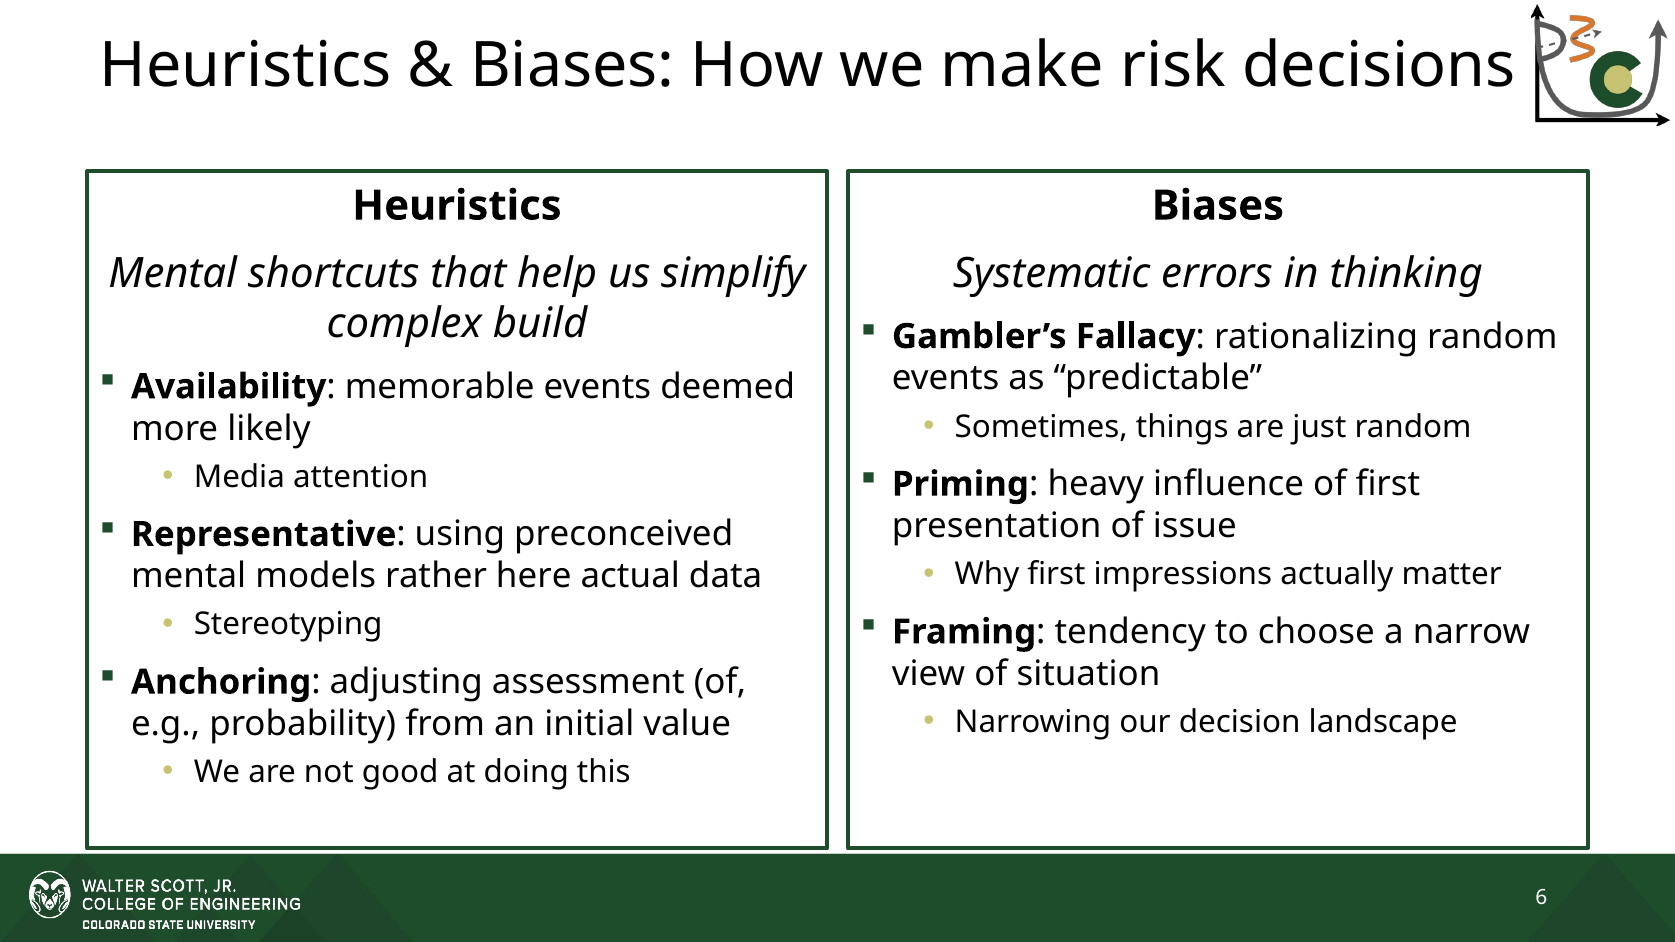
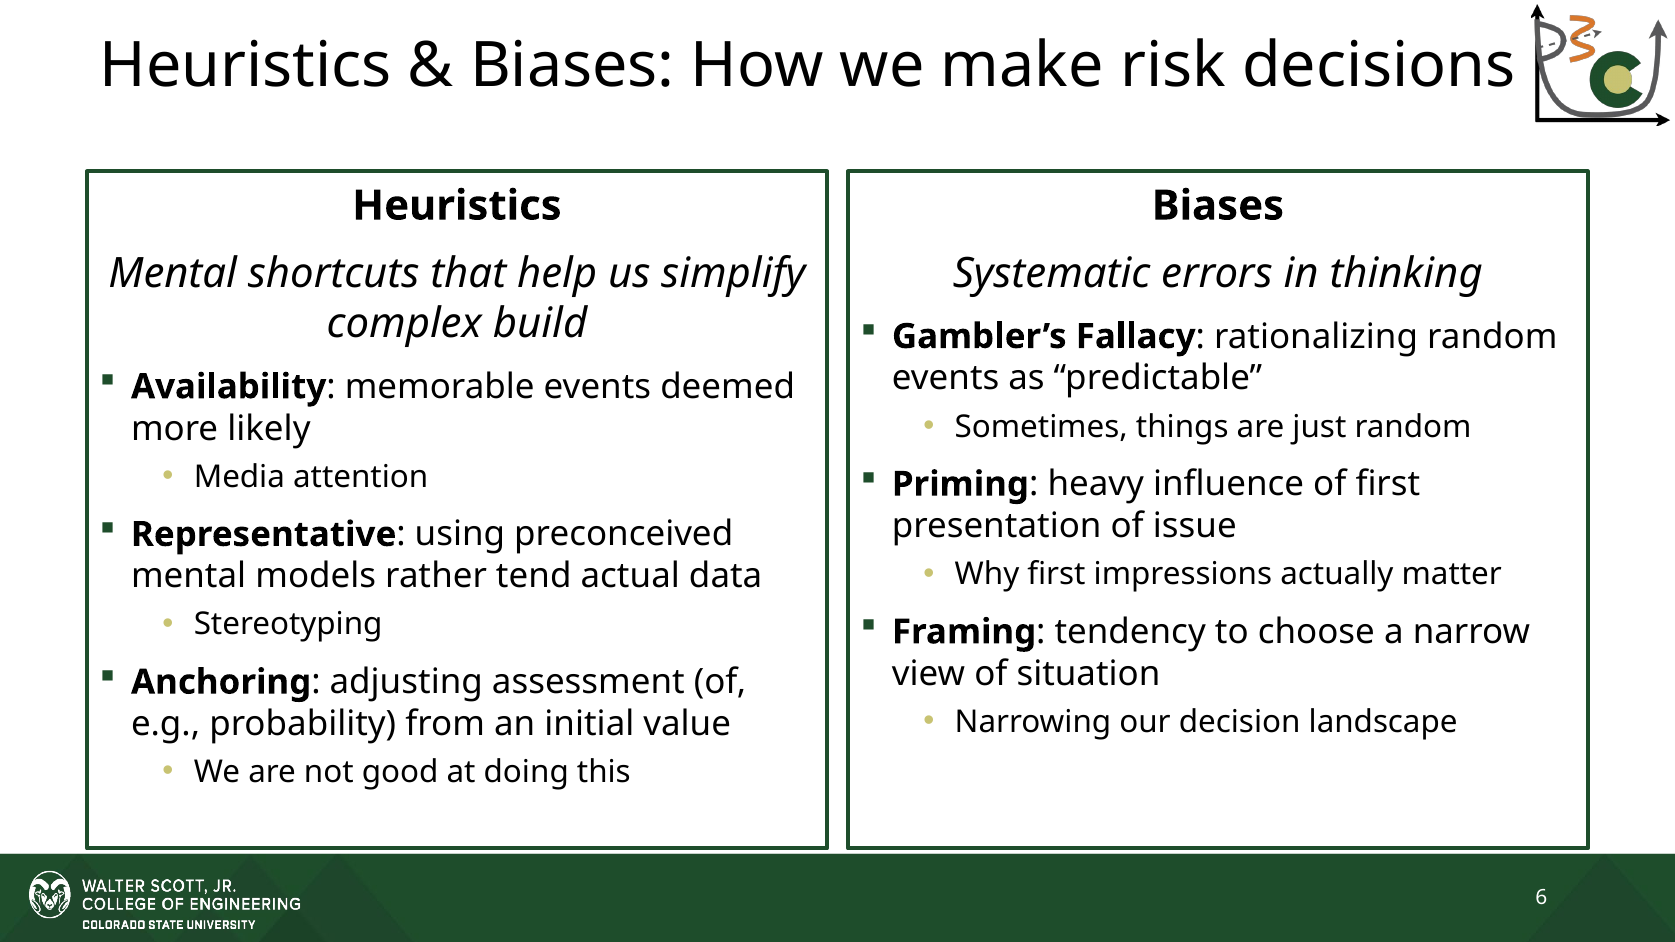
here: here -> tend (534, 576)
